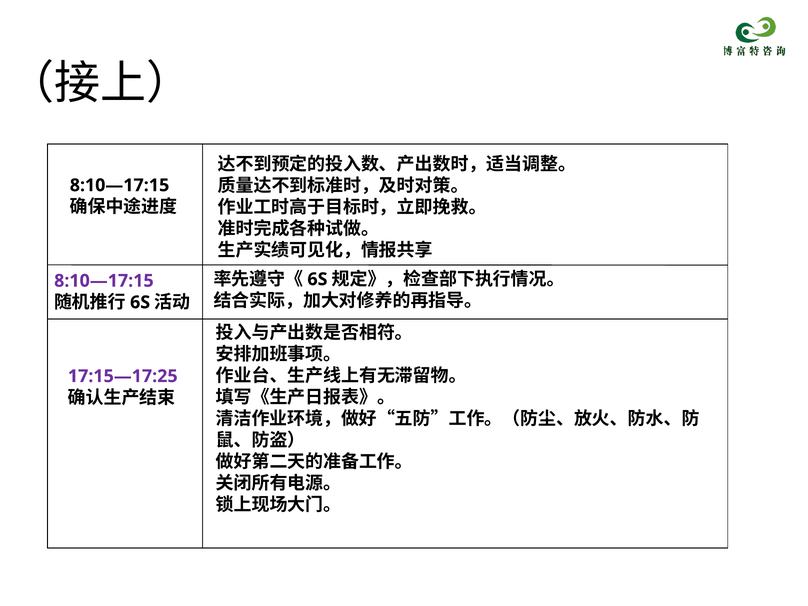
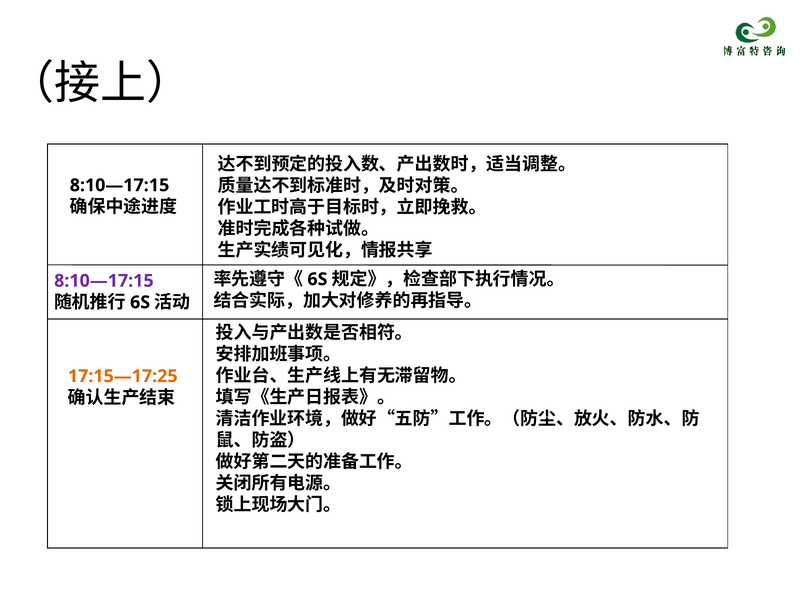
17:15—17:25 colour: purple -> orange (123, 376)
